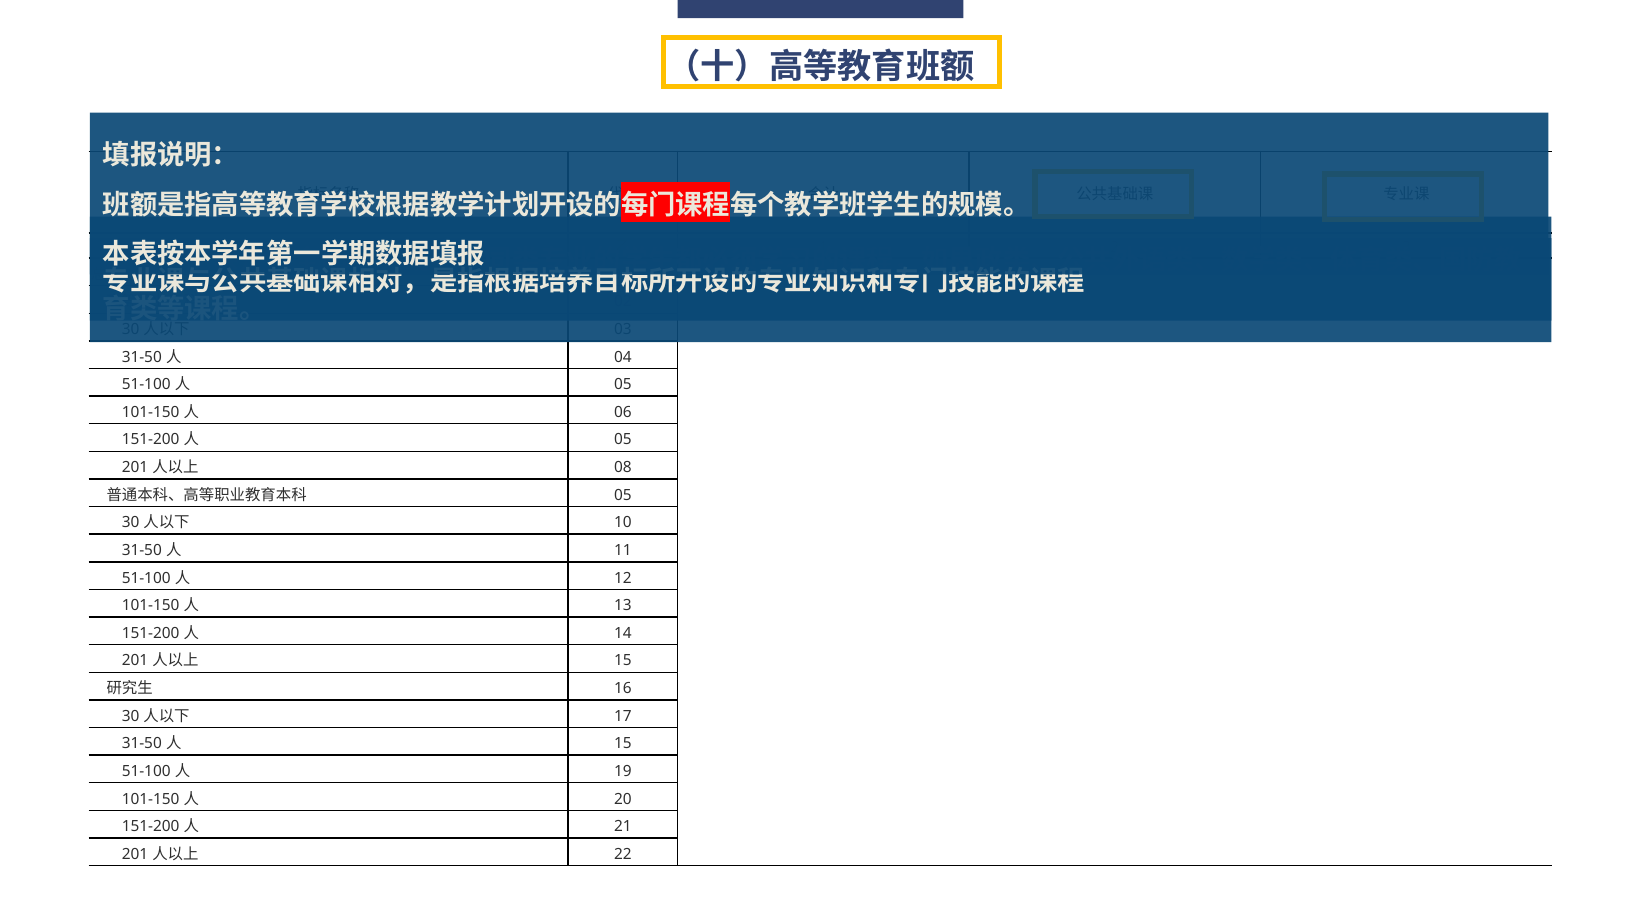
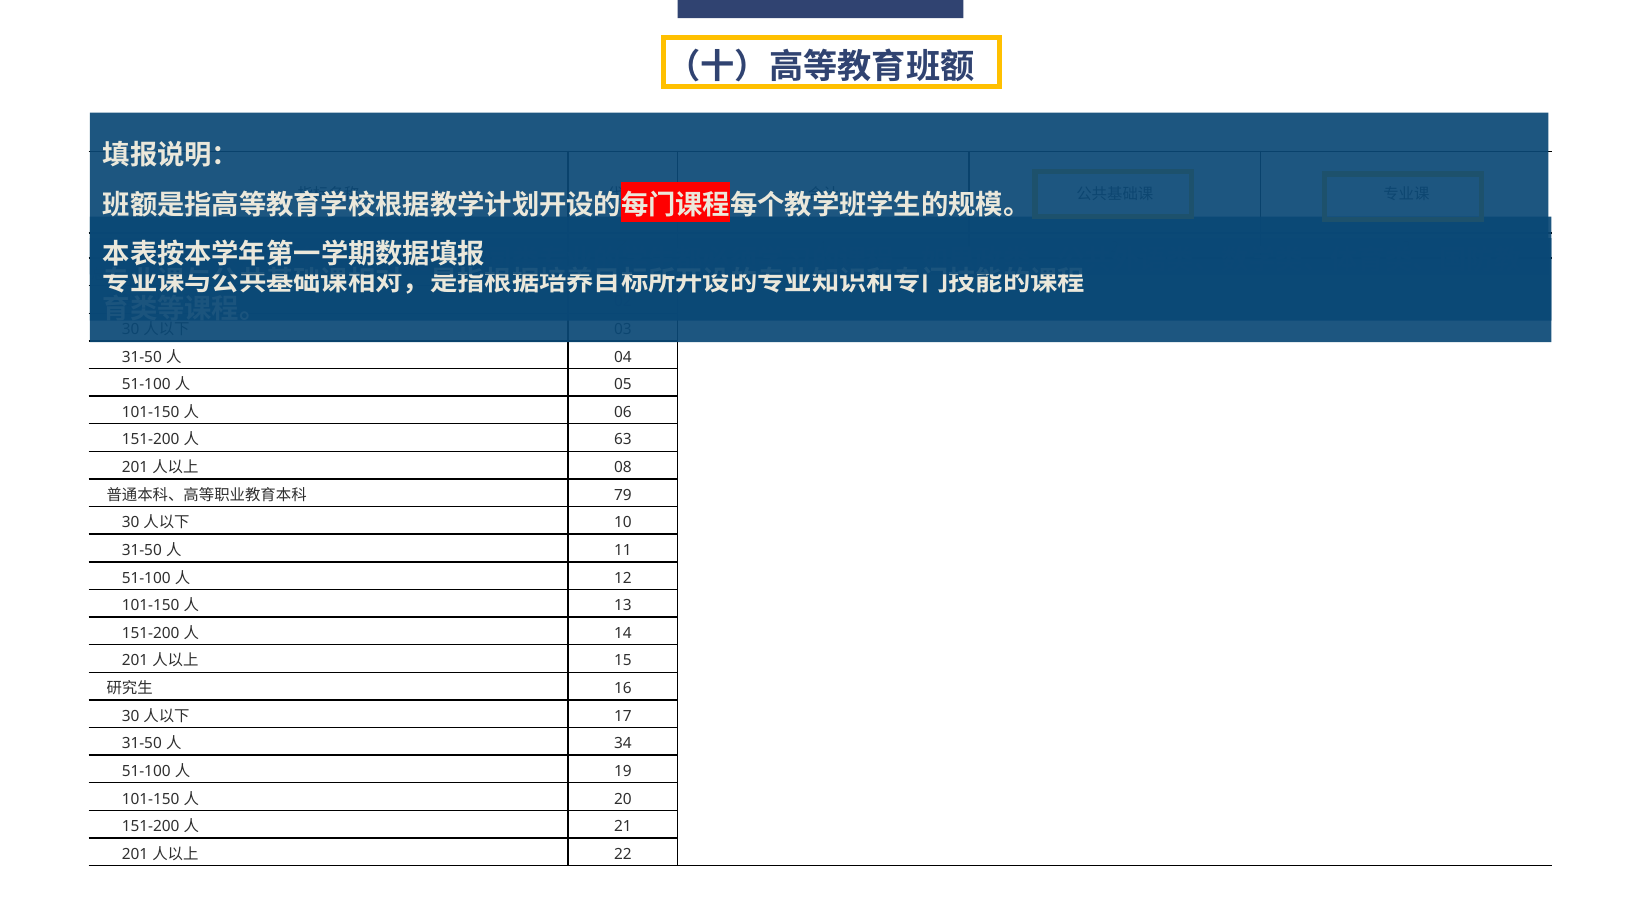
05: 05 -> 63 (623, 440)
05: 05 -> 79 (623, 495)
15: 15 -> 34 (623, 744)
